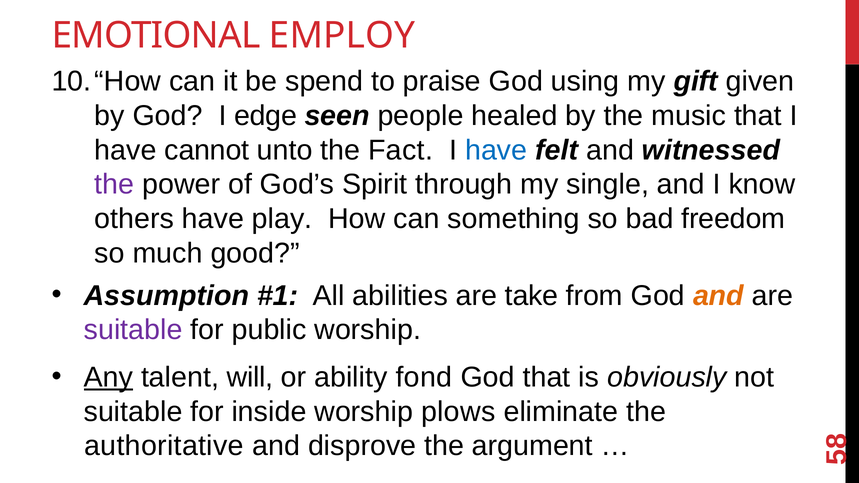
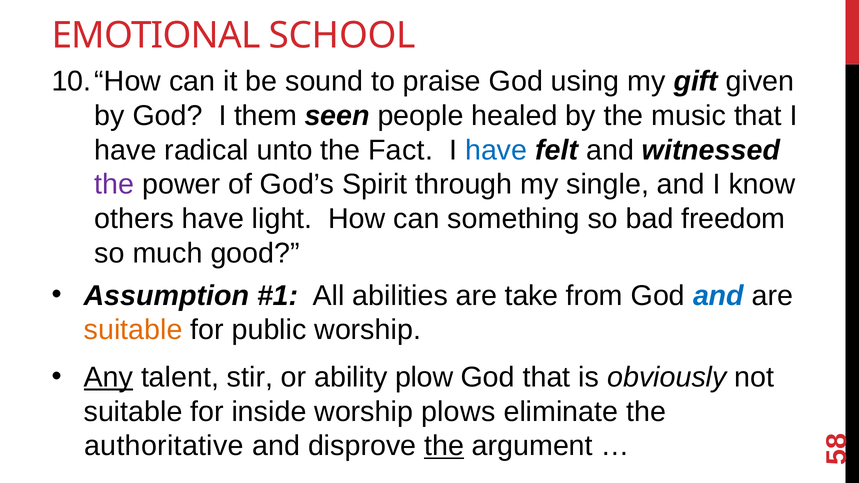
EMPLOY: EMPLOY -> SCHOOL (342, 36)
spend: spend -> sound (324, 81)
edge: edge -> them (266, 116)
cannot: cannot -> radical (207, 150)
play: play -> light (282, 219)
and colour: orange -> blue (719, 296)
suitable colour: purple -> orange (133, 330)
will: will -> stir (250, 377)
fond: fond -> plow (424, 377)
the underline: none -> present (444, 446)
